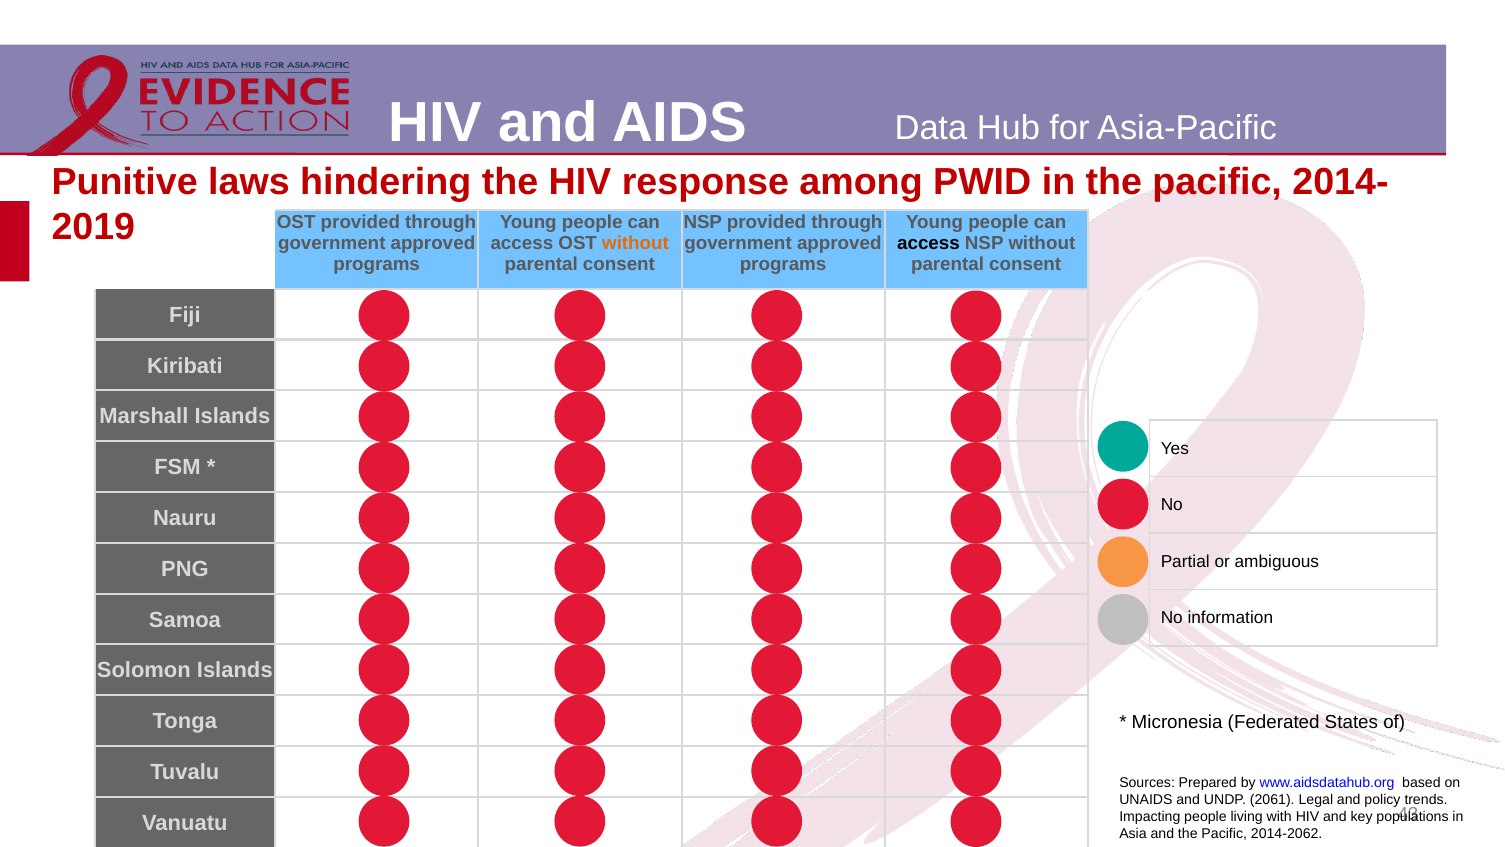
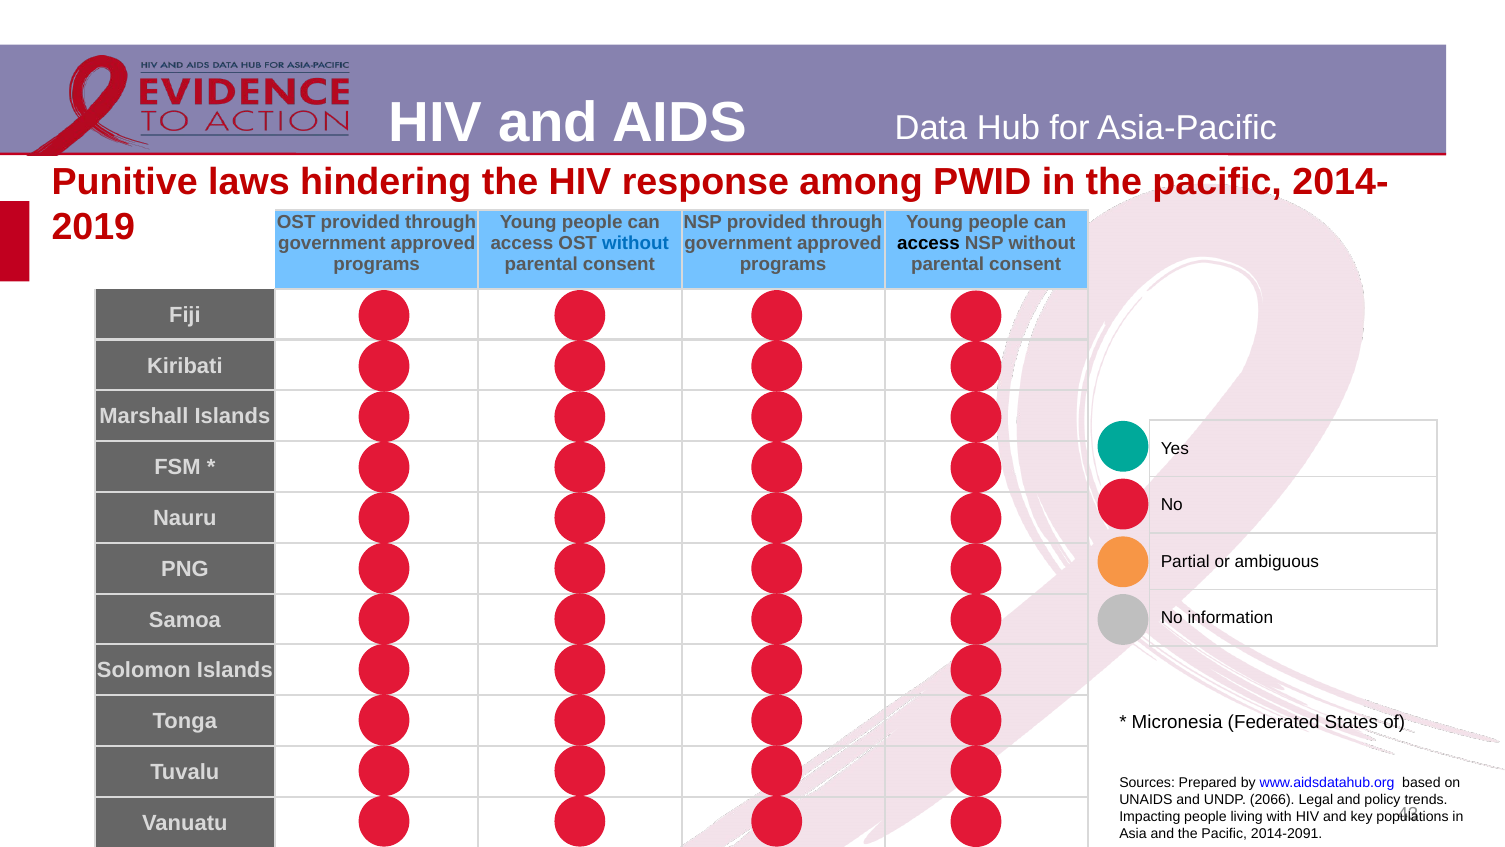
without colour: orange -> blue (636, 243)
2061: 2061 -> 2066 (1272, 799)
2014-2062: 2014-2062 -> 2014-2091 (1287, 833)
